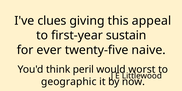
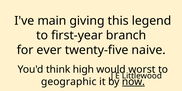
clues: clues -> main (52, 21)
appeal: appeal -> legend (152, 21)
sustain: sustain -> branch (126, 35)
peril: peril -> high (83, 69)
now underline: none -> present (133, 82)
